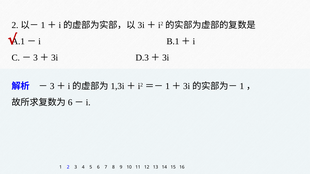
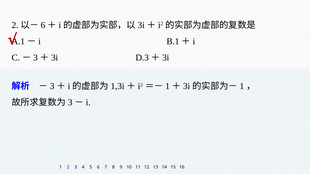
1: 1 -> 6 (43, 25)
6: 6 -> 3 (70, 103)
